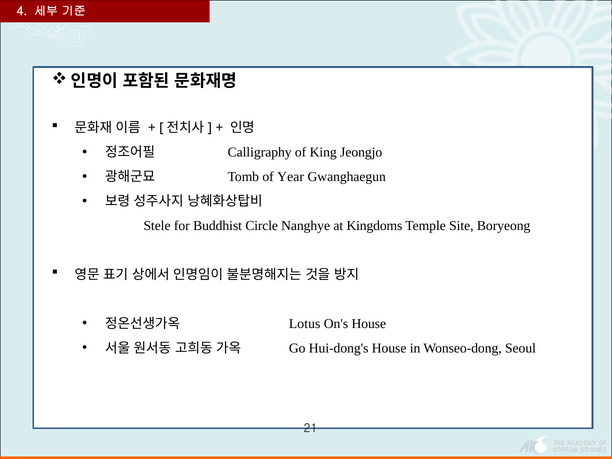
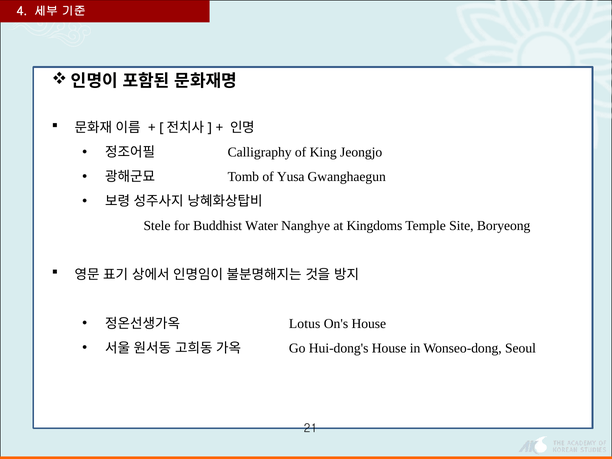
Year: Year -> Yusa (291, 177)
Circle: Circle -> Water (262, 226)
